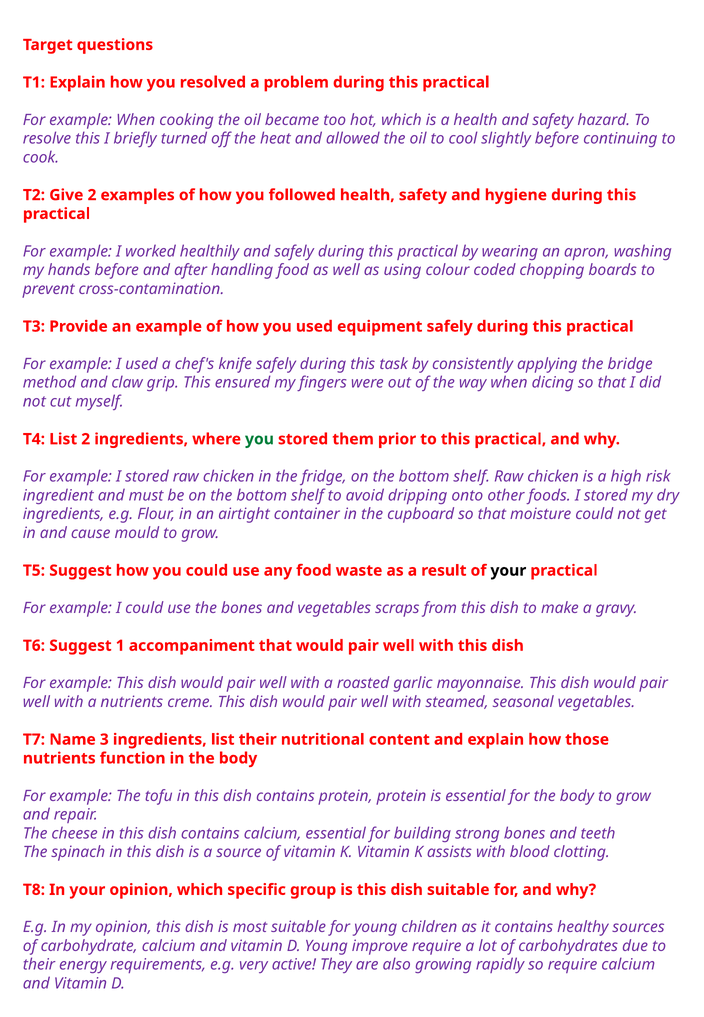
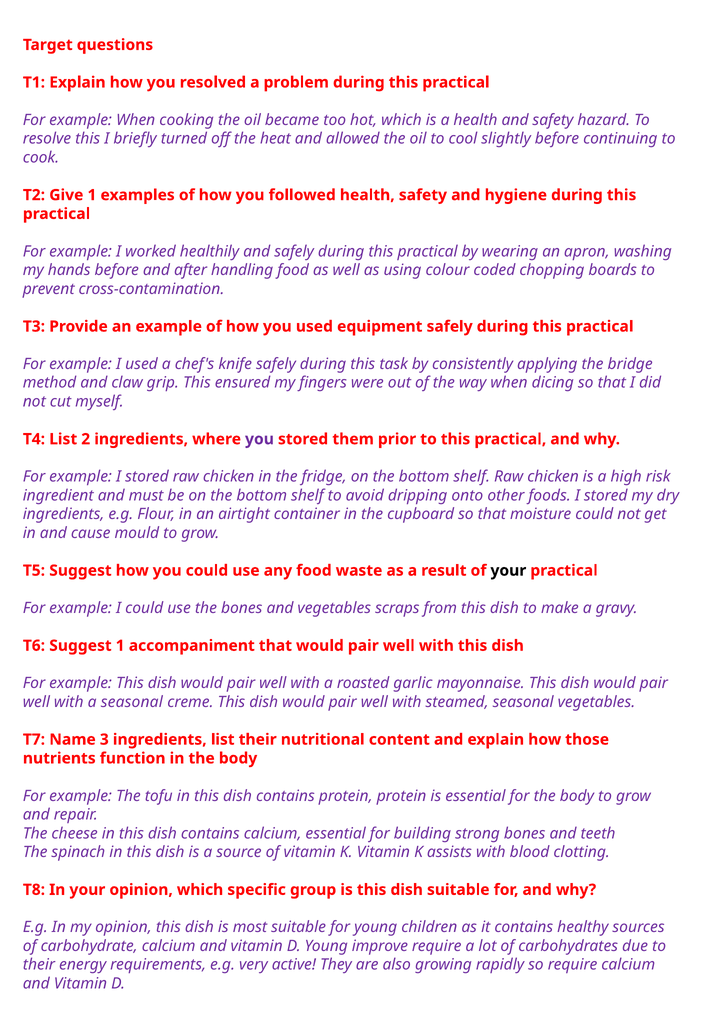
Give 2: 2 -> 1 (92, 195)
you colour: green -> purple (259, 439)
a nutrients: nutrients -> seasonal (132, 702)
